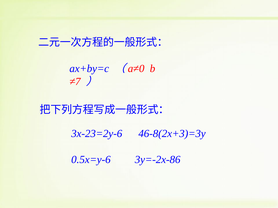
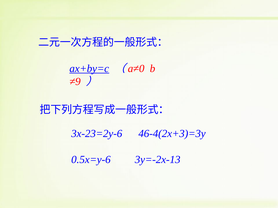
ax+by=c underline: none -> present (89, 69)
≠7: ≠7 -> ≠9 (75, 82)
46-8(2x+3)=3y: 46-8(2x+3)=3y -> 46-4(2x+3)=3y (172, 134)
3y=-2x-86: 3y=-2x-86 -> 3y=-2x-13 (158, 160)
